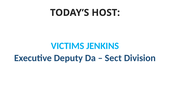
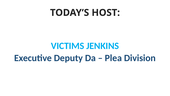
Sect: Sect -> Plea (113, 58)
